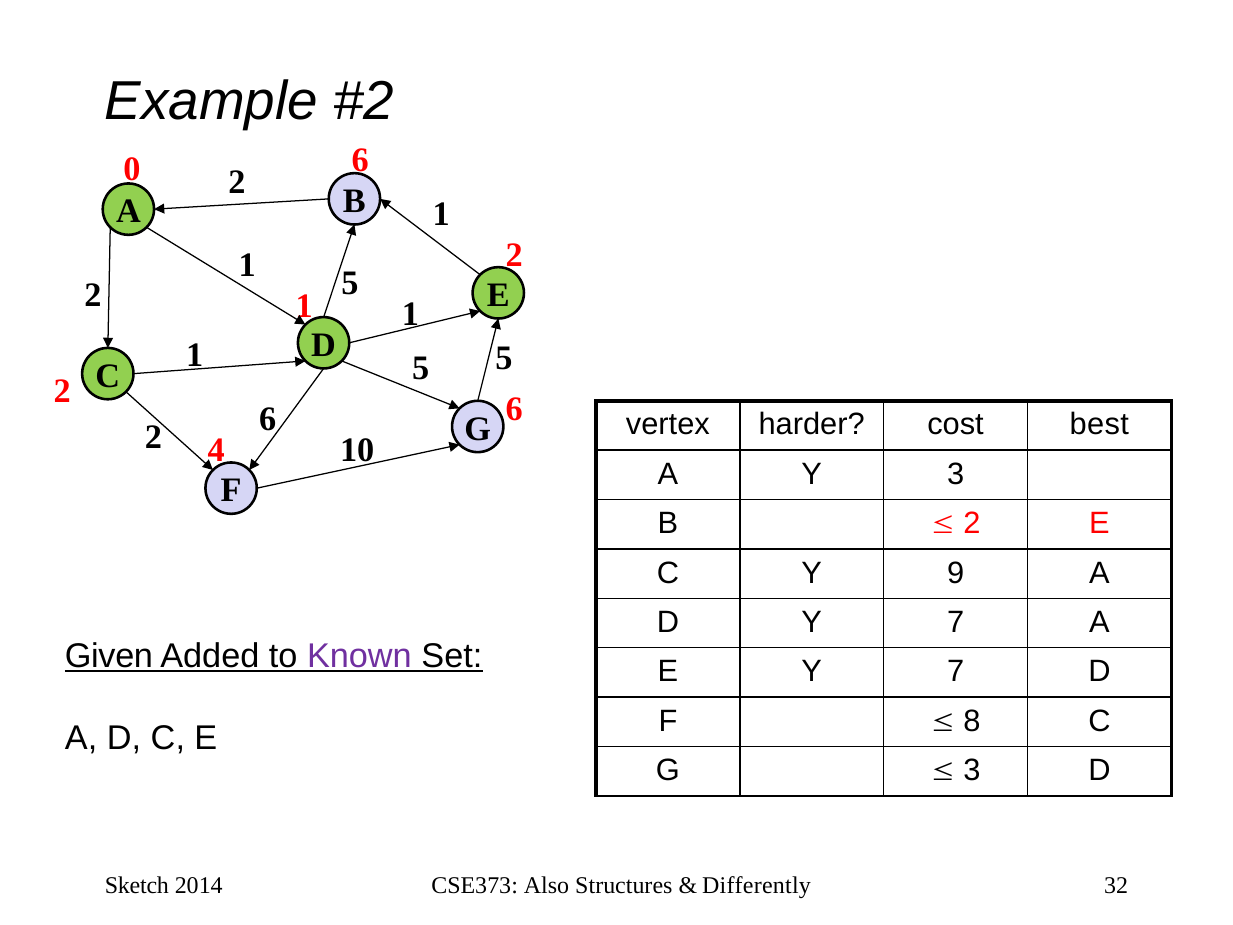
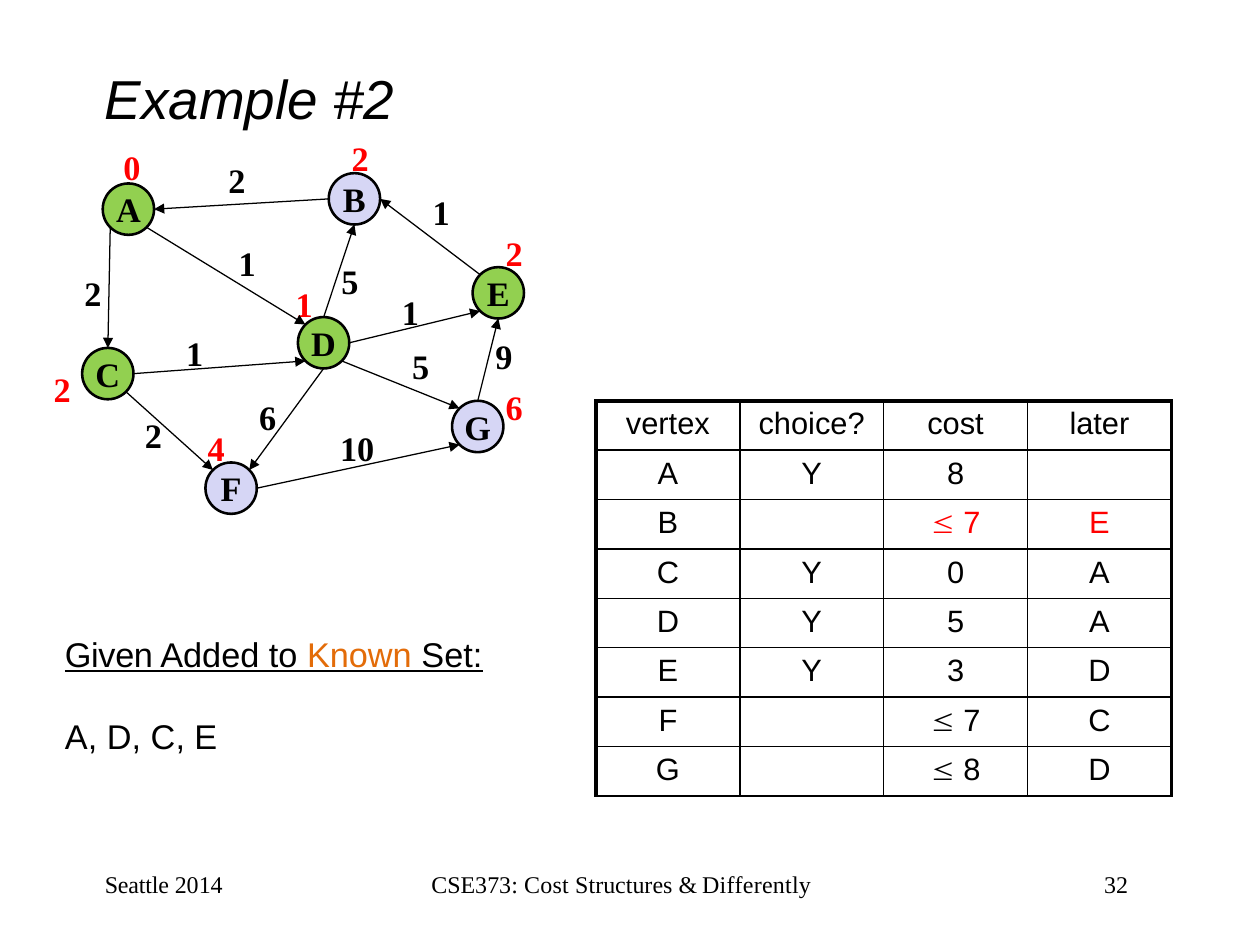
0 6: 6 -> 2 (360, 160)
5 5: 5 -> 9 (504, 358)
harder: harder -> choice (812, 425)
best: best -> later (1099, 425)
Y 3: 3 -> 8 (956, 474)
2: 2 -> 7 (972, 523)
Y 9: 9 -> 0 (956, 573)
D Y 7: 7 -> 5 (956, 622)
Known colour: purple -> orange (359, 656)
E Y 7: 7 -> 3 (956, 672)
8: 8 -> 7 (972, 721)
3: 3 -> 8 (972, 770)
Sketch: Sketch -> Seattle (137, 885)
CSE373 Also: Also -> Cost (546, 885)
